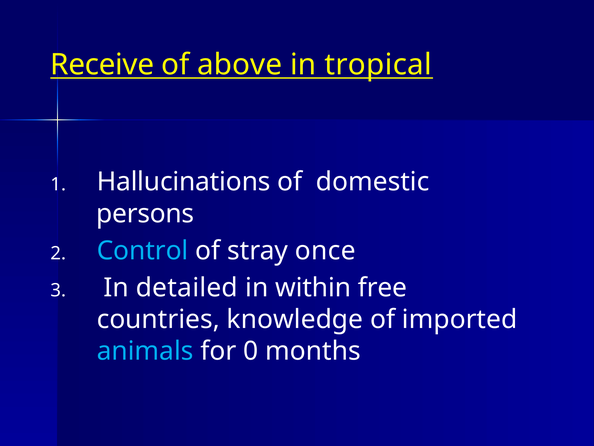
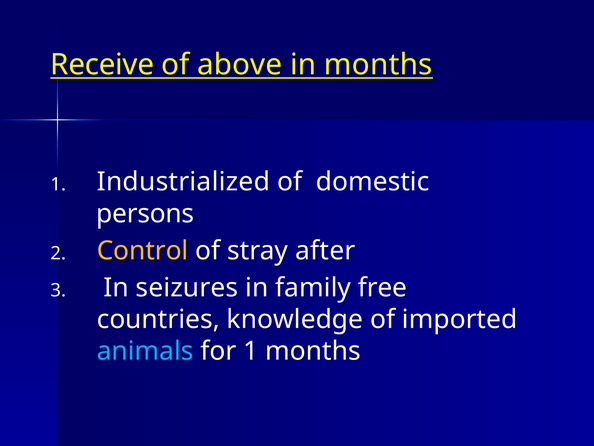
in tropical: tropical -> months (378, 64)
Hallucinations: Hallucinations -> Industrialized (183, 182)
Control colour: light blue -> yellow (143, 250)
once: once -> after (325, 250)
detailed: detailed -> seizures (187, 287)
within: within -> family (313, 287)
for 0: 0 -> 1 (251, 351)
